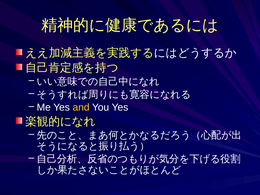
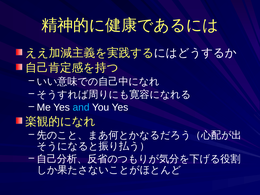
and colour: yellow -> light blue (81, 107)
